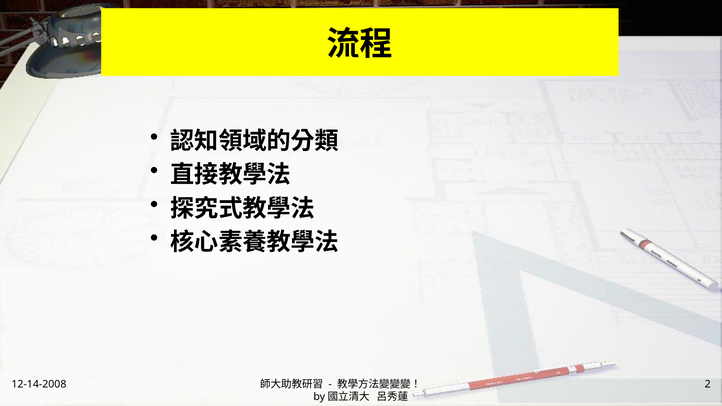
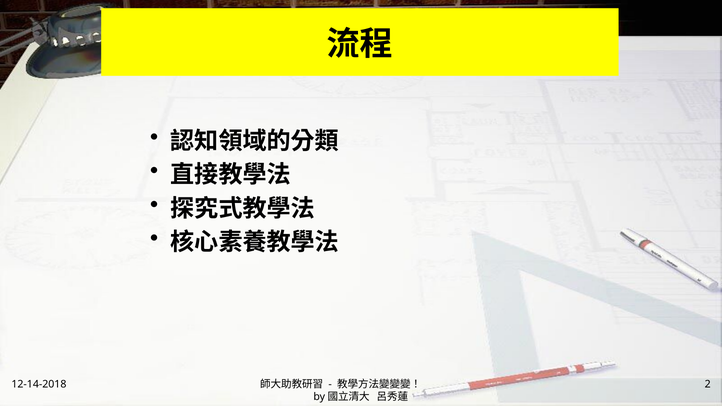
12-14-2008: 12-14-2008 -> 12-14-2018 (39, 384)
